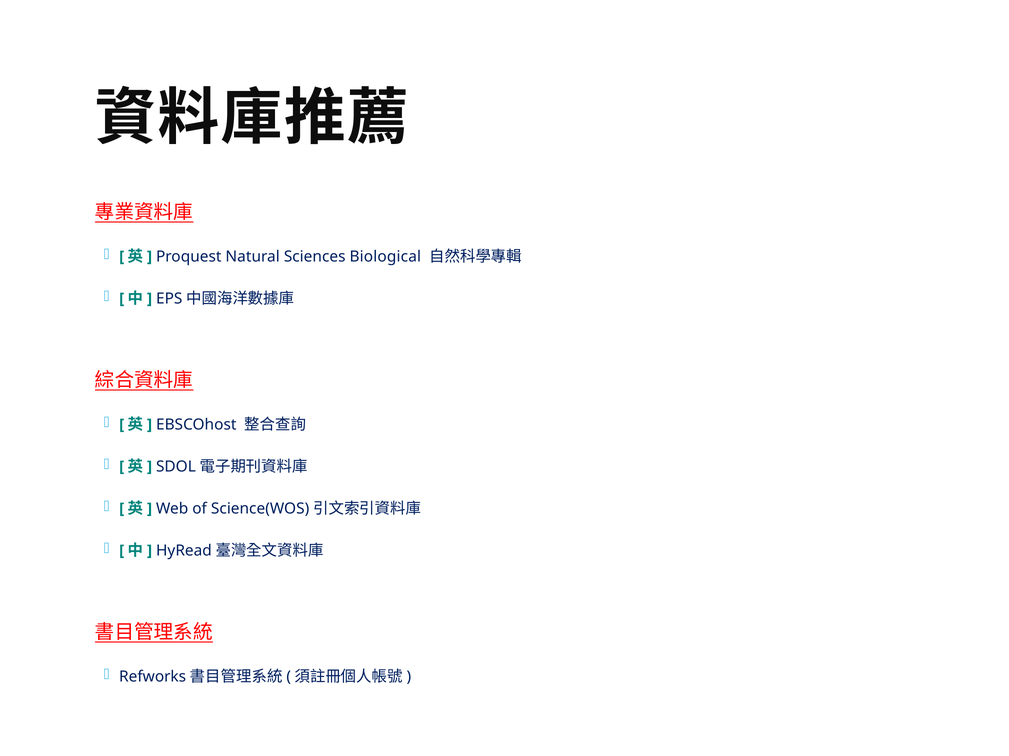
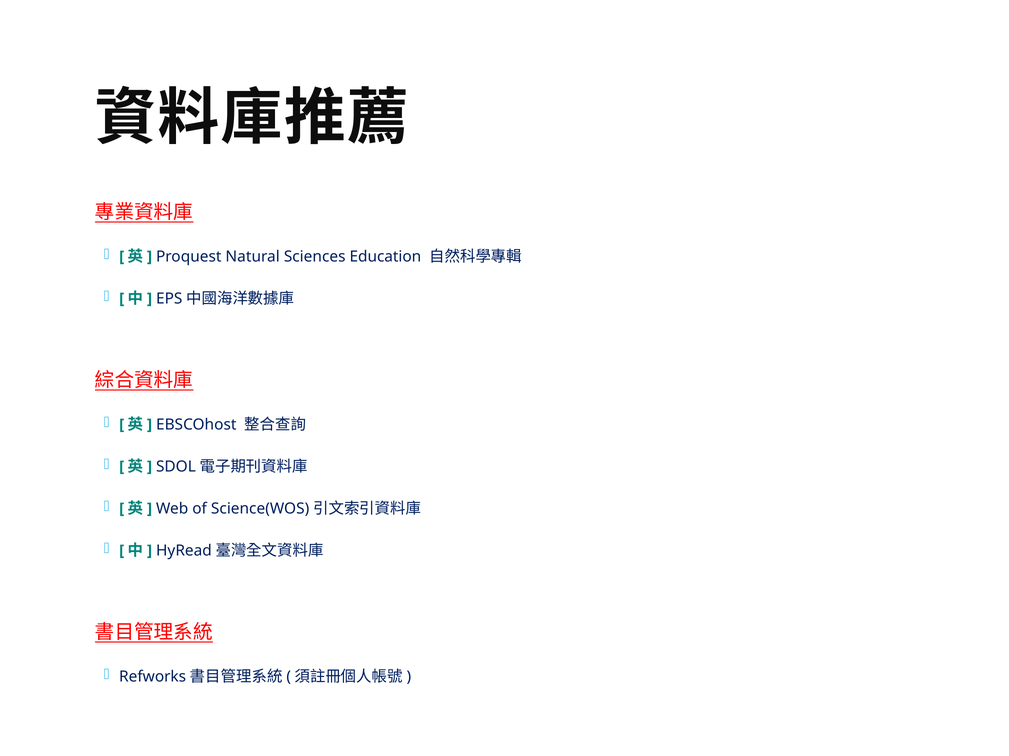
Biological: Biological -> Education (385, 257)
